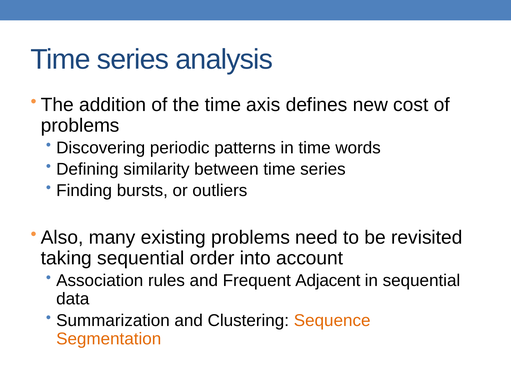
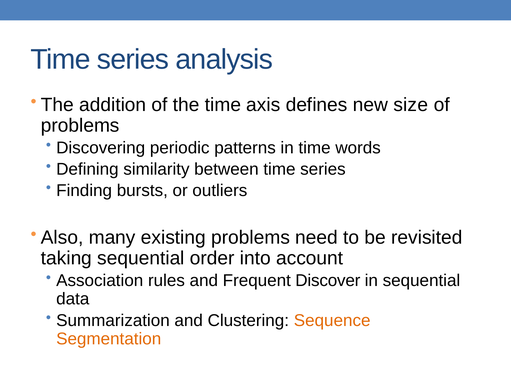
cost: cost -> size (411, 105)
Adjacent: Adjacent -> Discover (328, 281)
